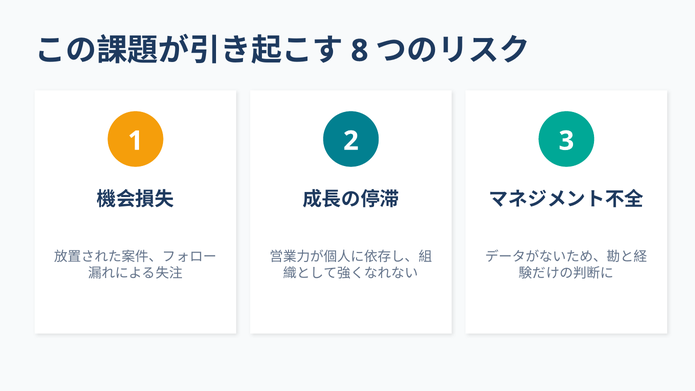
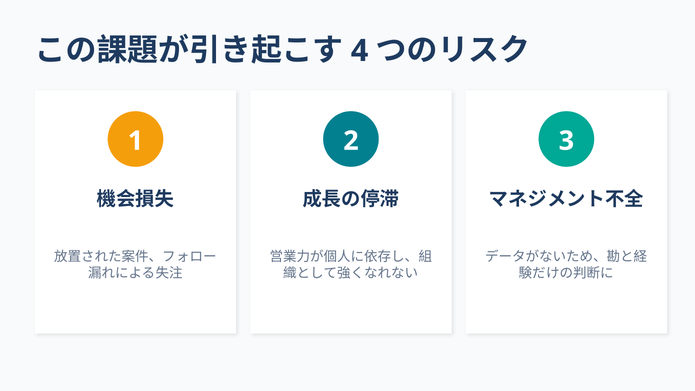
8: 8 -> 4 (360, 51)
